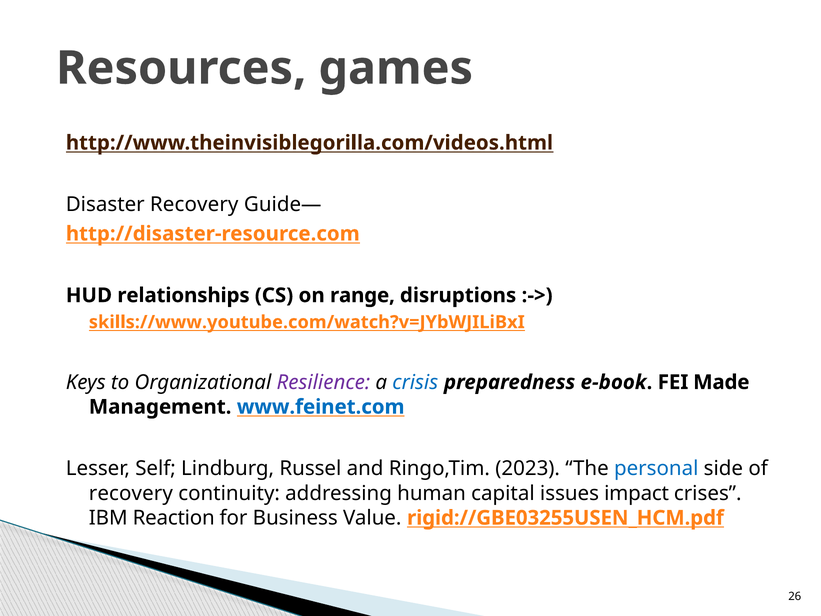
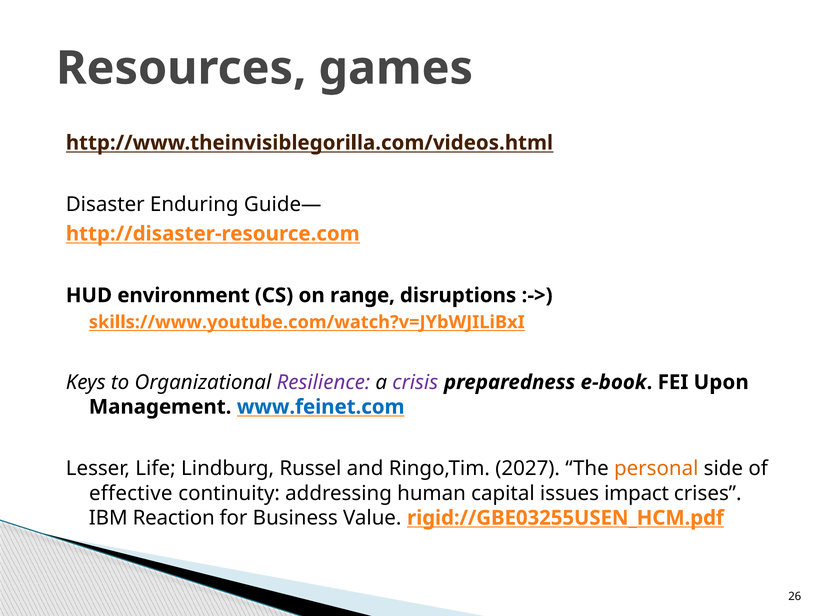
Disaster Recovery: Recovery -> Enduring (194, 204)
relationships: relationships -> environment (183, 295)
crisis colour: blue -> purple (415, 382)
Made: Made -> Upon (721, 382)
Self: Self -> Life (155, 468)
2023: 2023 -> 2027 (528, 468)
personal colour: blue -> orange (656, 468)
recovery: recovery -> effective (131, 493)
